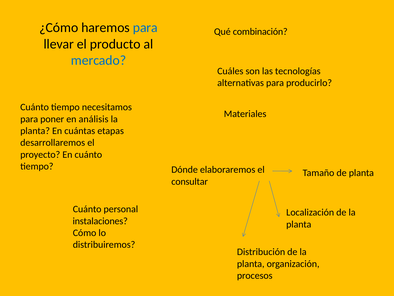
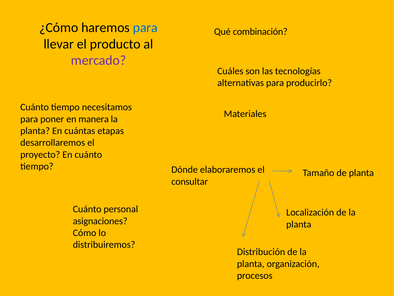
mercado colour: blue -> purple (99, 60)
análisis: análisis -> manera (94, 119)
instalaciones: instalaciones -> asignaciones (100, 221)
